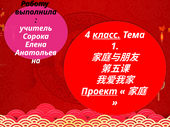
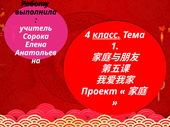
Проект underline: present -> none (99, 92)
